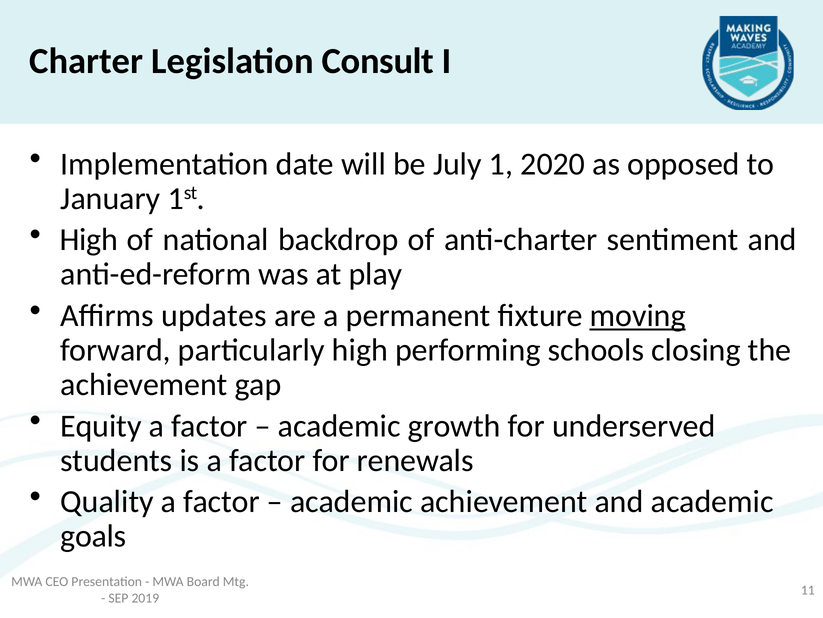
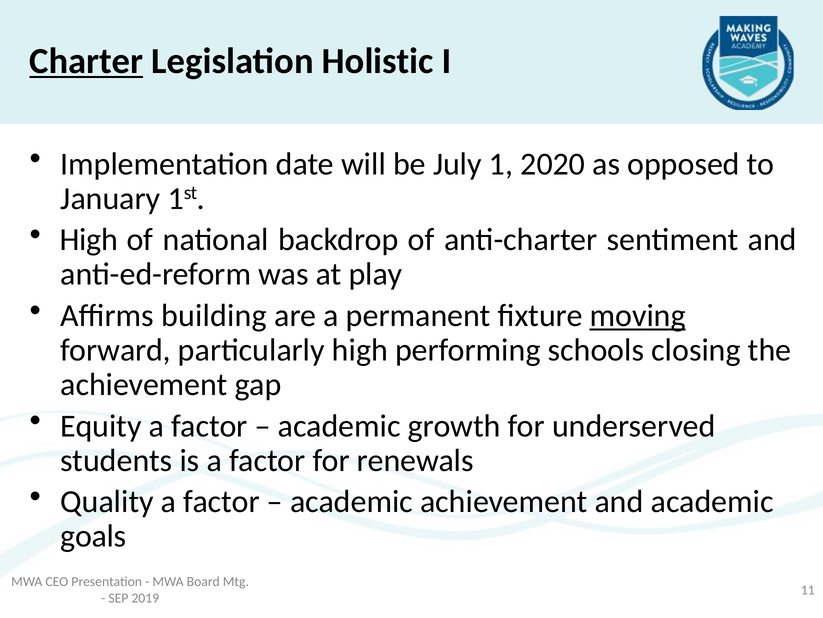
Charter underline: none -> present (86, 61)
Consult: Consult -> Holistic (378, 61)
updates: updates -> building (214, 315)
